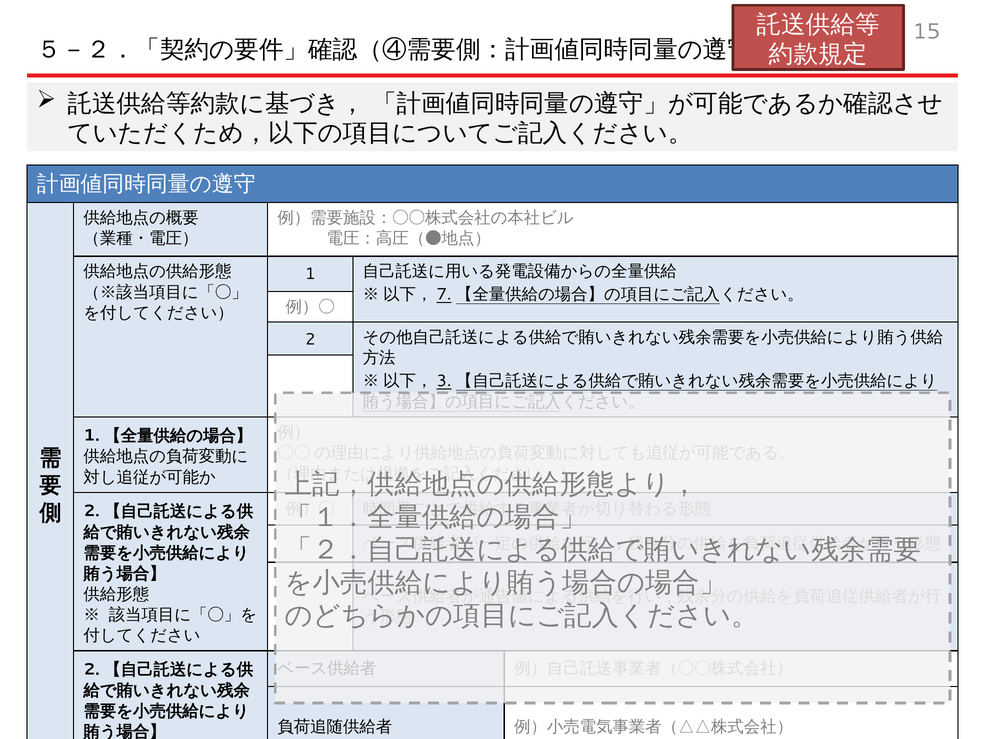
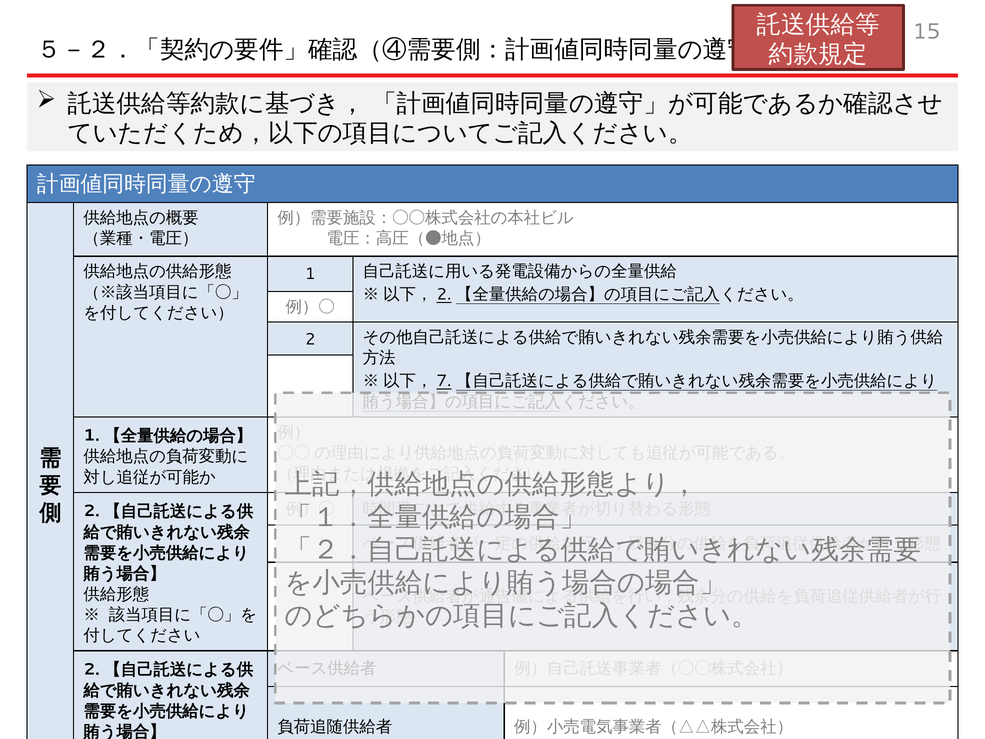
7: 7 -> 2 (444, 294)
3: 3 -> 7 (444, 381)
